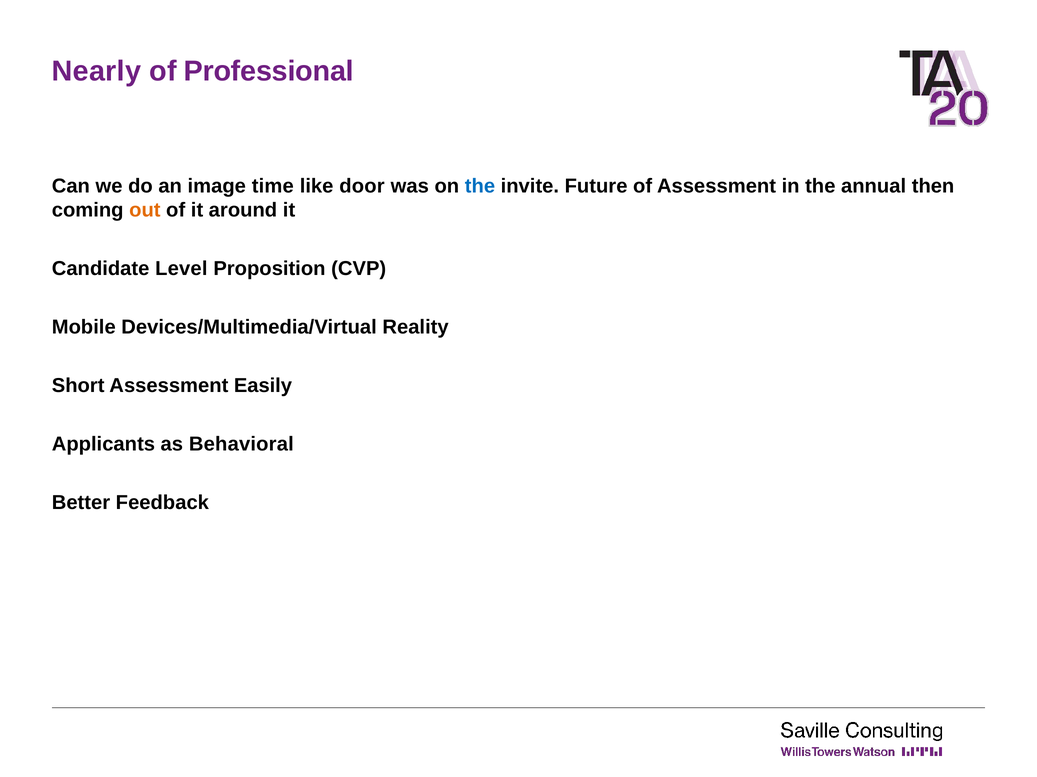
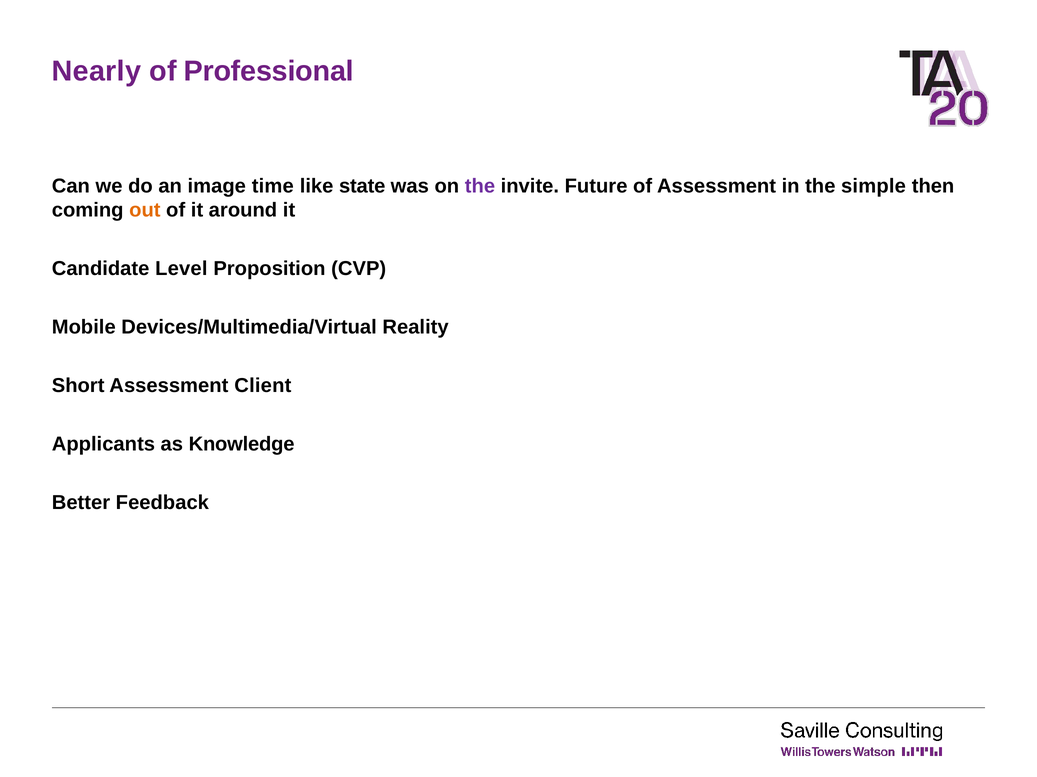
door: door -> state (362, 186)
the colour: blue -> purple (480, 186)
annual: annual -> simple (873, 186)
Easily: Easily -> Client (263, 386)
Behavioral: Behavioral -> Knowledge (242, 444)
